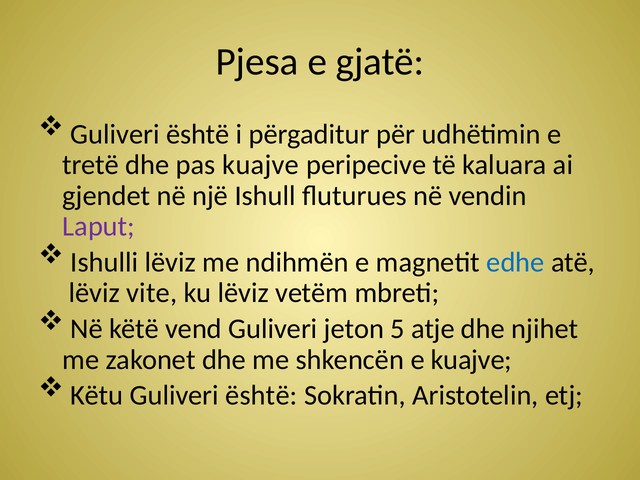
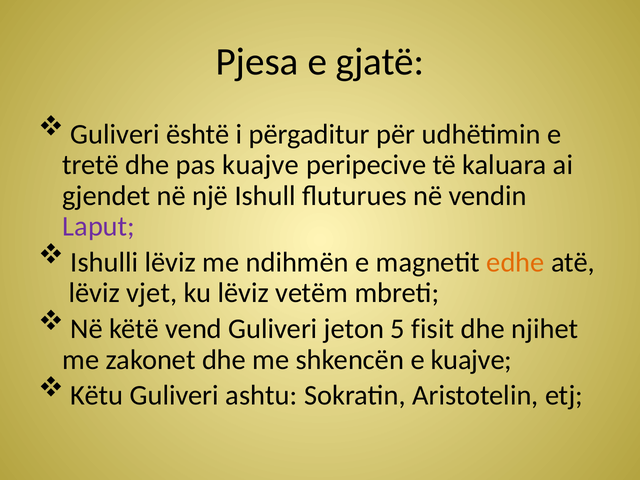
edhe colour: blue -> orange (515, 262)
vite: vite -> vjet (152, 293)
atje: atje -> fisit (433, 329)
Këtu Guliveri është: është -> ashtu (261, 396)
